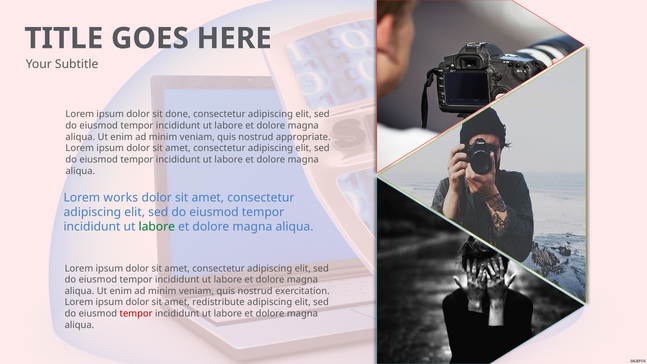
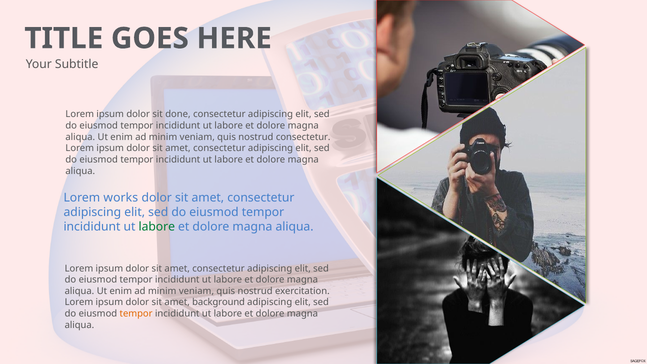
nostrud appropriate: appropriate -> consectetur (303, 137)
redistribute: redistribute -> background (219, 302)
tempor colour: red -> orange (136, 314)
